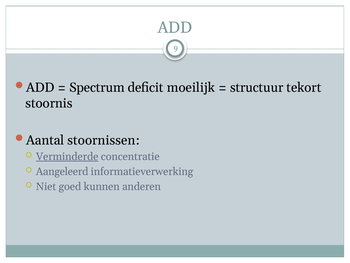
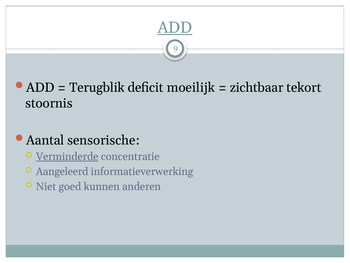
ADD underline: none -> present (175, 28)
Spectrum: Spectrum -> Terugblik (97, 87)
structuur: structuur -> zichtbaar (257, 87)
stoornissen: stoornissen -> sensorische (104, 140)
